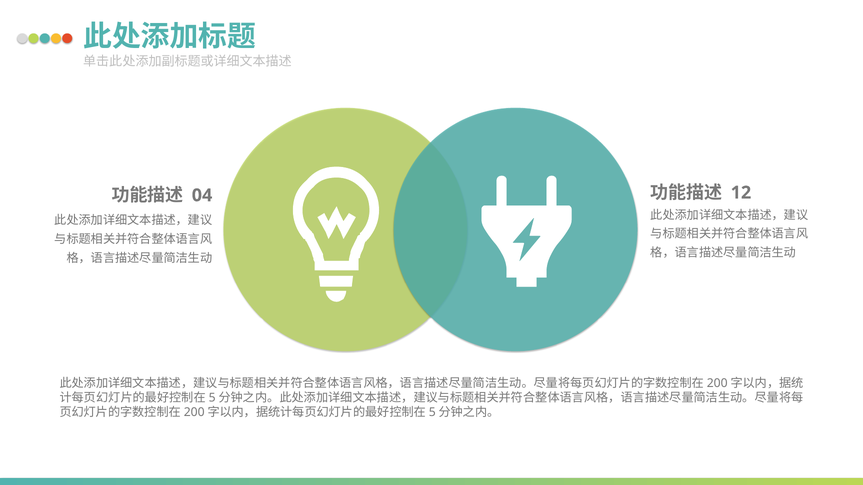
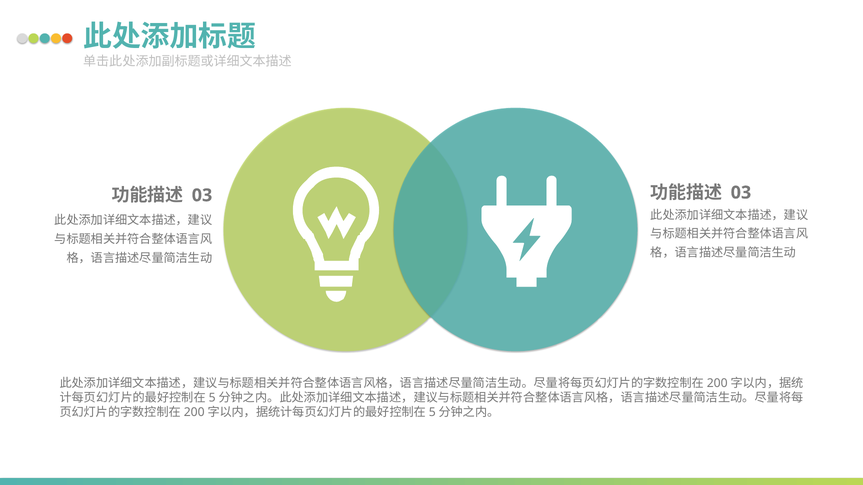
12: 12 -> 03 (741, 193)
04: 04 -> 03 (202, 195)
